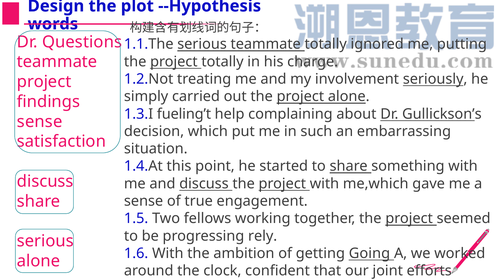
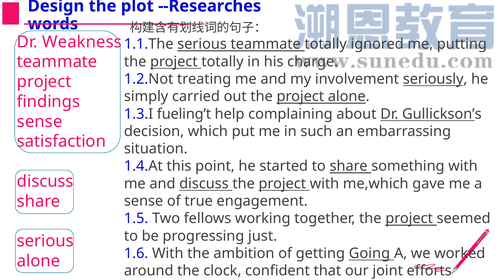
--Hypothesis: --Hypothesis -> --Researches (210, 6)
Questions: Questions -> Weakness (82, 42)
rely: rely -> just (263, 236)
